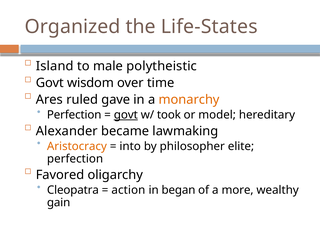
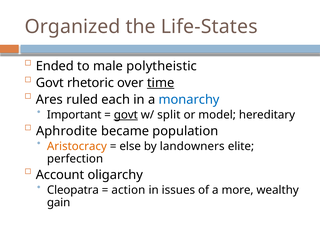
Island: Island -> Ended (55, 66)
wisdom: wisdom -> rhetoric (91, 83)
time underline: none -> present (161, 83)
gave: gave -> each (116, 100)
monarchy colour: orange -> blue (189, 100)
Perfection: Perfection -> Important (74, 115)
took: took -> split (169, 115)
Alexander: Alexander -> Aphrodite (67, 131)
lawmaking: lawmaking -> population (185, 131)
into: into -> else (130, 146)
philosopher: philosopher -> landowners (192, 146)
Favored: Favored -> Account (60, 175)
began: began -> issues (178, 190)
